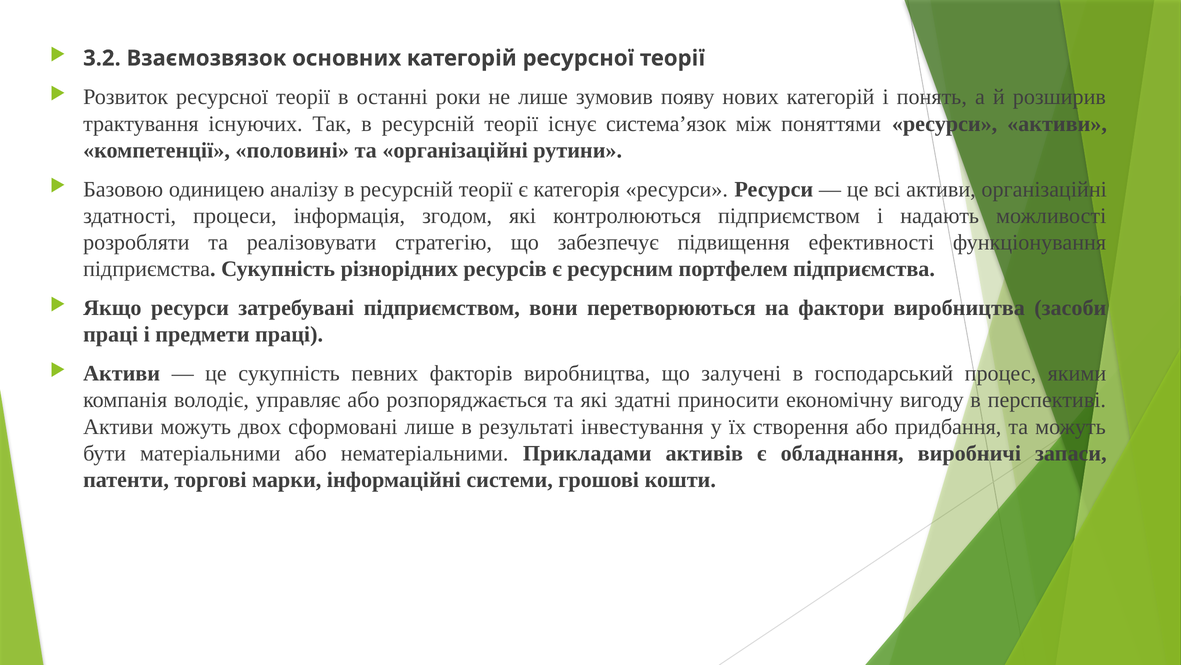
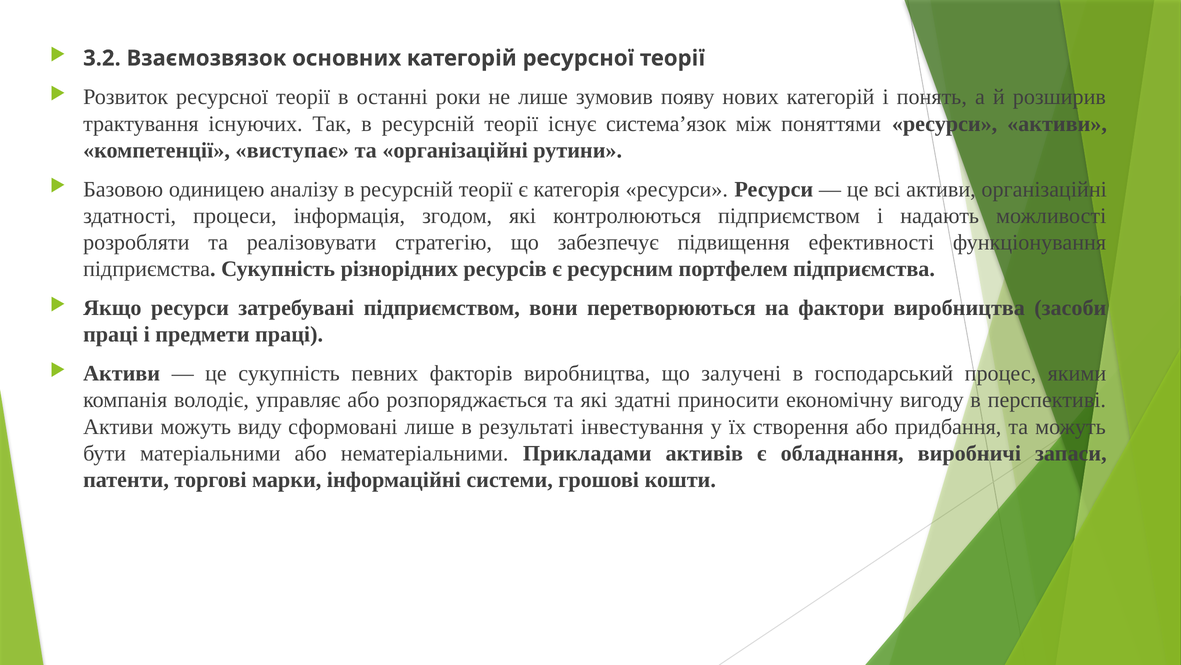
половині: половині -> виступає (292, 150)
двох: двох -> виду (260, 426)
